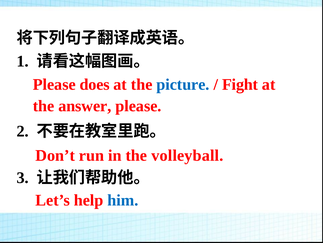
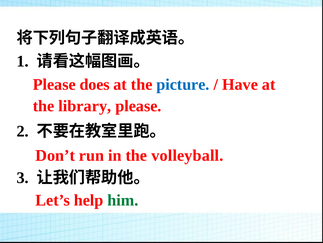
Fight: Fight -> Have (240, 84)
answer: answer -> library (85, 106)
him colour: blue -> green (123, 200)
